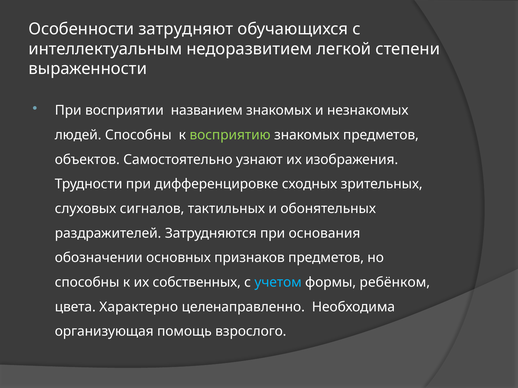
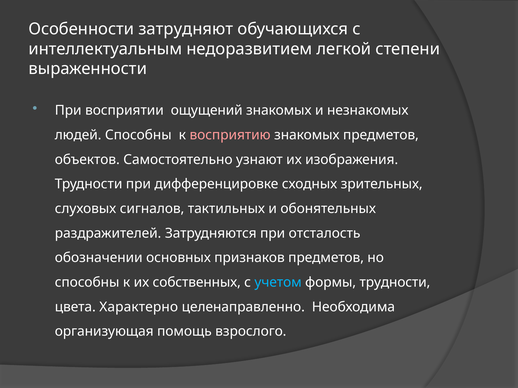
названием: названием -> ощущений (207, 111)
восприятию colour: light green -> pink (230, 135)
основания: основания -> отсталость (325, 234)
формы ребёнком: ребёнком -> трудности (395, 283)
